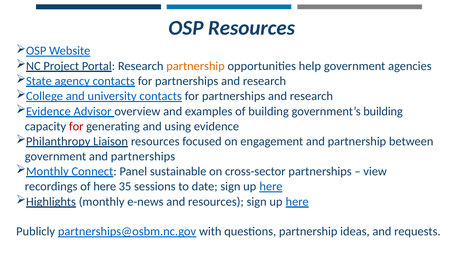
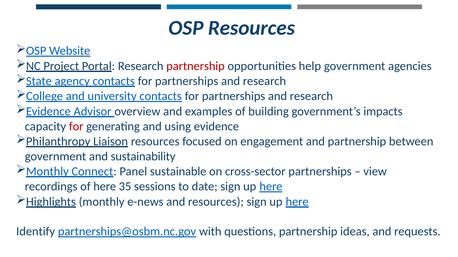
partnership colour: orange -> red (196, 66)
government’s building: building -> impacts (383, 112)
and partnerships: partnerships -> sustainability (143, 157)
Publicly: Publicly -> Identify (36, 232)
